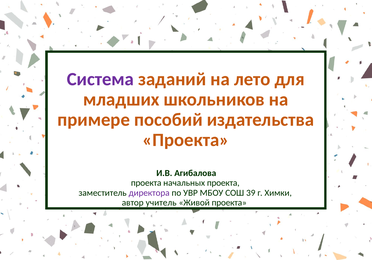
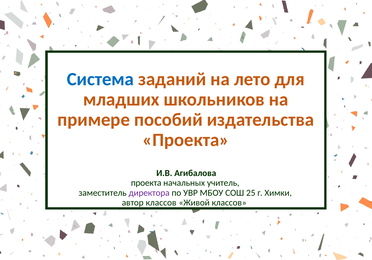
Система colour: purple -> blue (100, 79)
начальных проекта: проекта -> учитель (223, 183)
39: 39 -> 25 (251, 193)
автор учитель: учитель -> классов (161, 202)
Живой проекта: проекта -> классов (229, 202)
